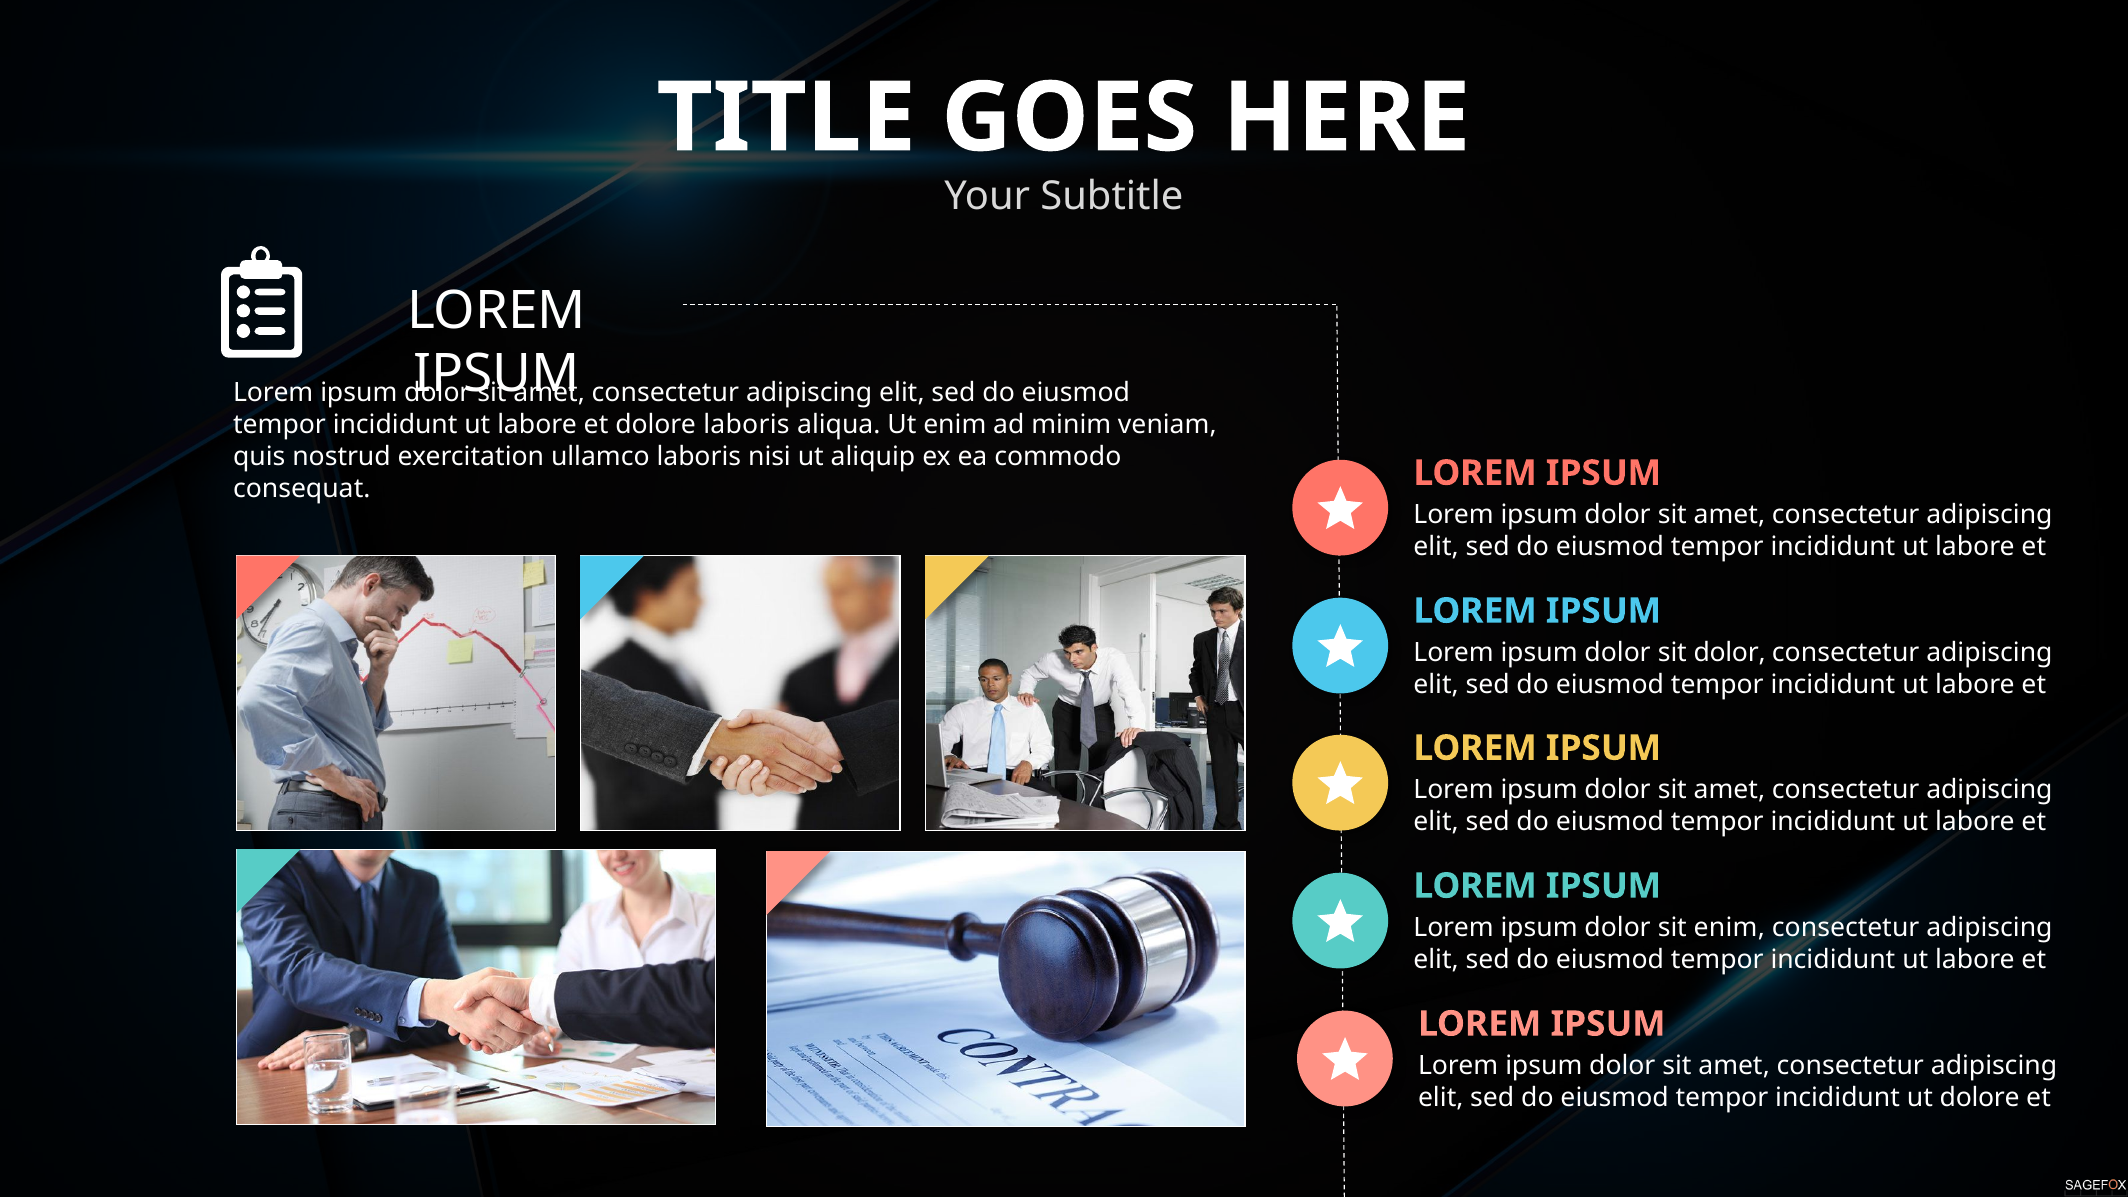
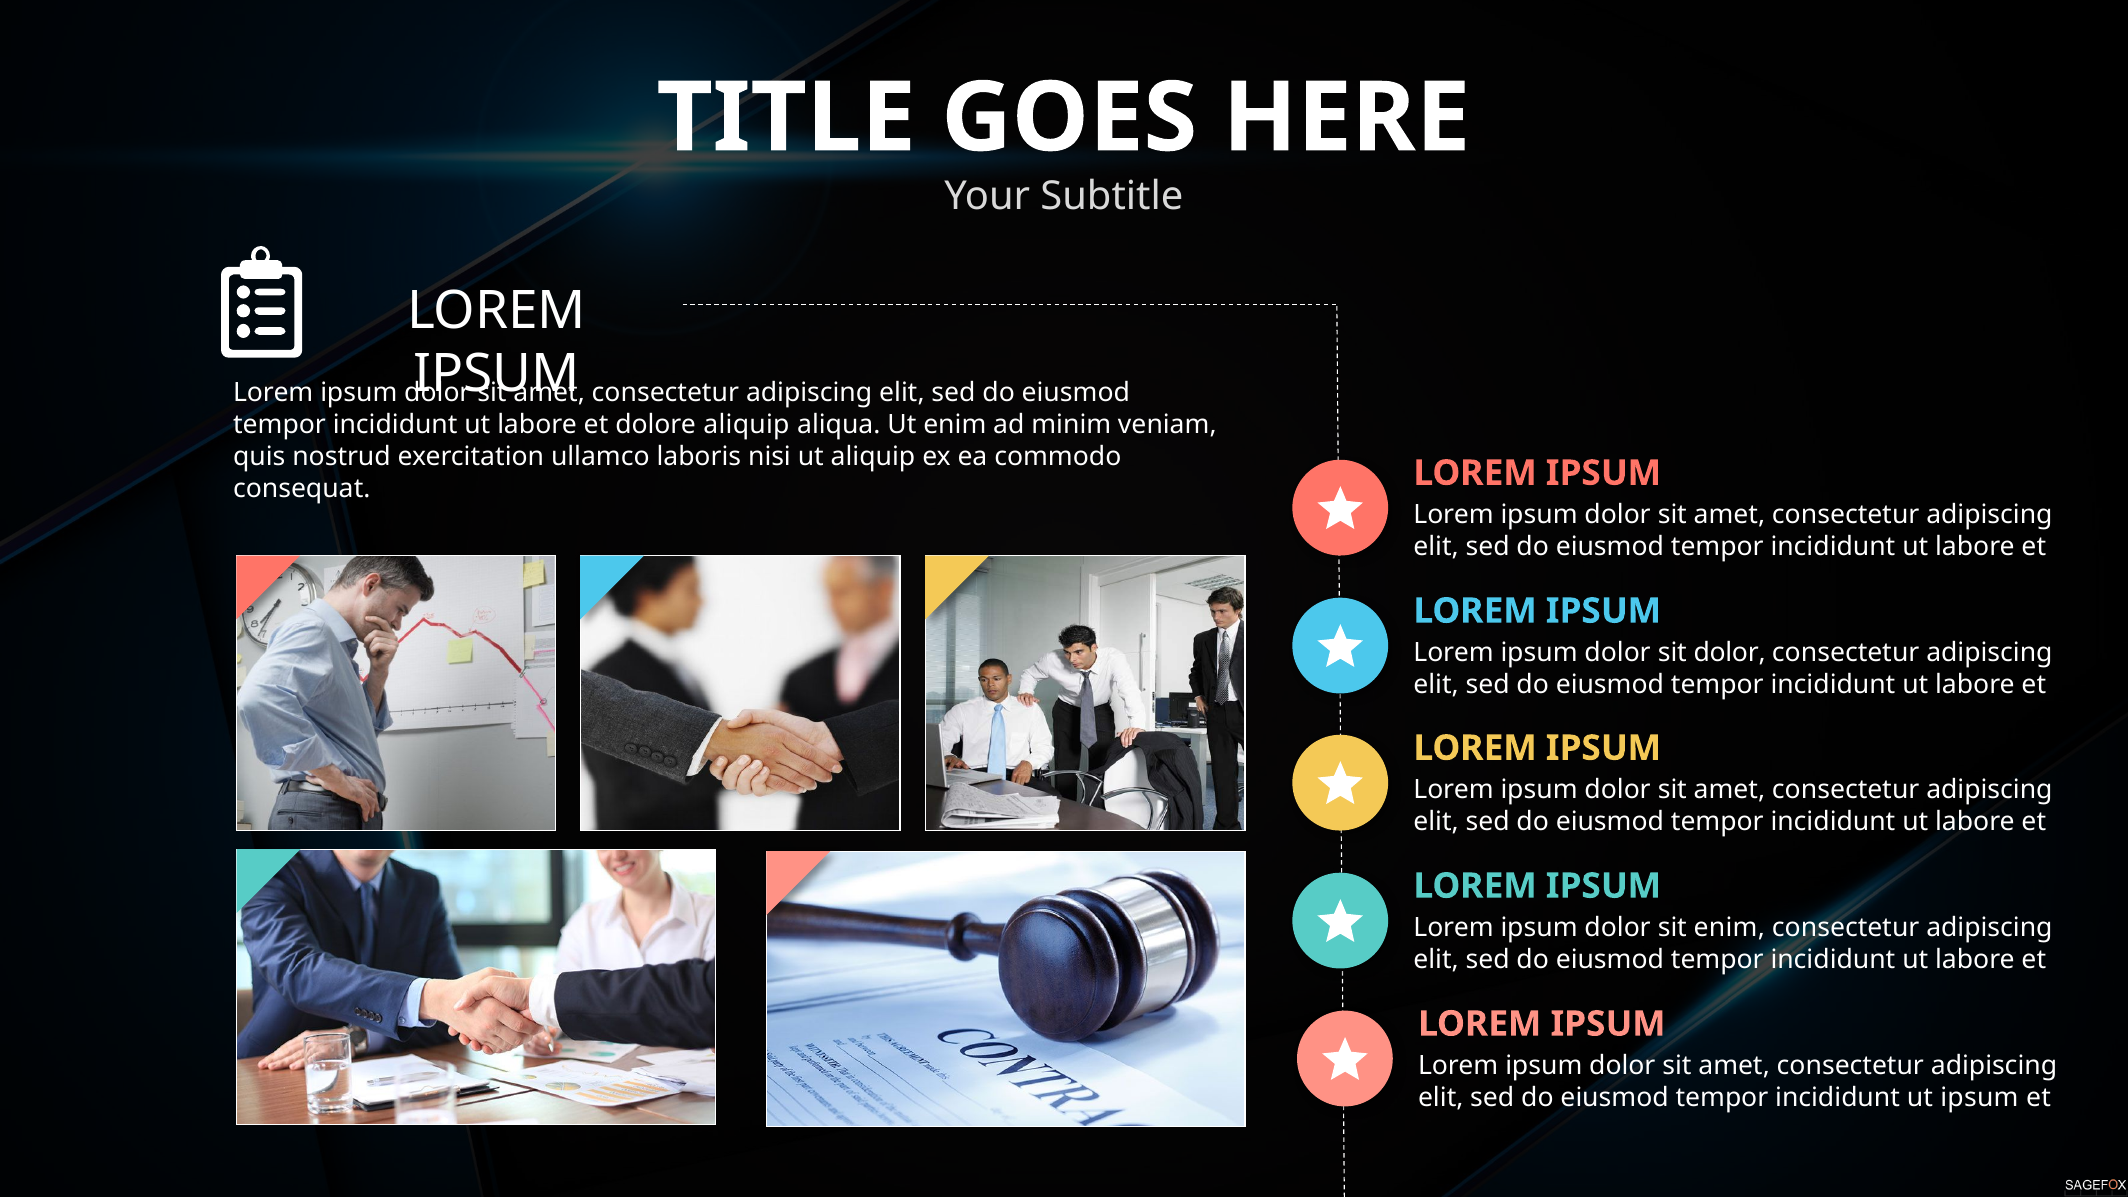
dolore laboris: laboris -> aliquip (746, 425)
ut dolore: dolore -> ipsum (1979, 1098)
